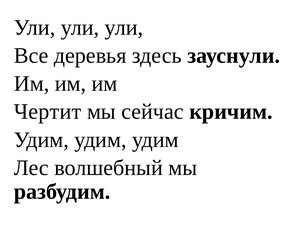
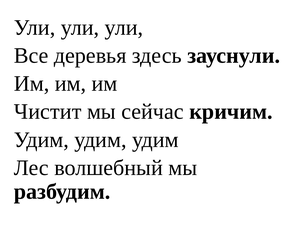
Чертит: Чертит -> Чистит (48, 111)
